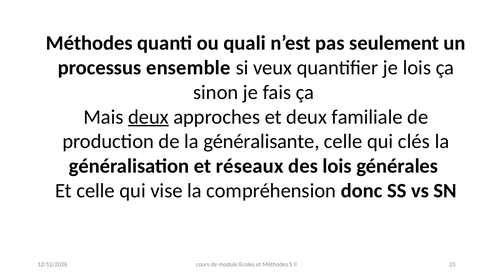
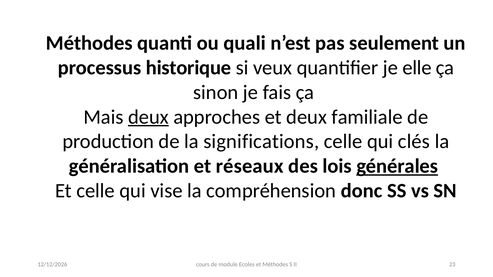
ensemble: ensemble -> historique (189, 68)
je lois: lois -> elle (417, 68)
généralisante: généralisante -> significations (261, 142)
générales underline: none -> present (397, 166)
